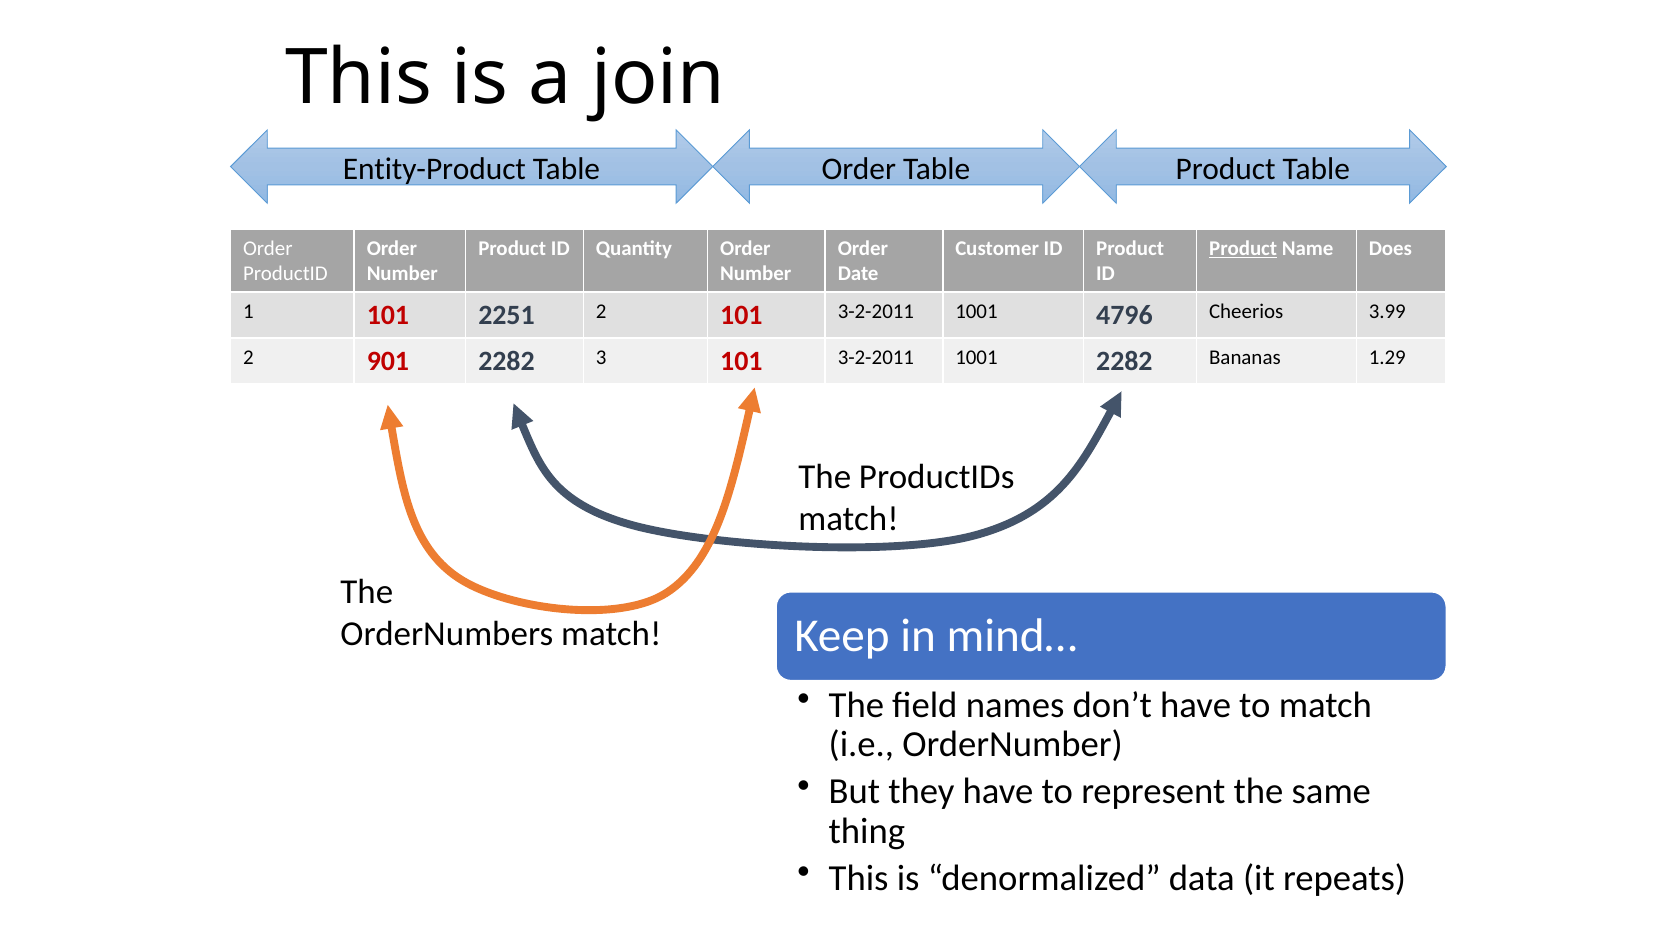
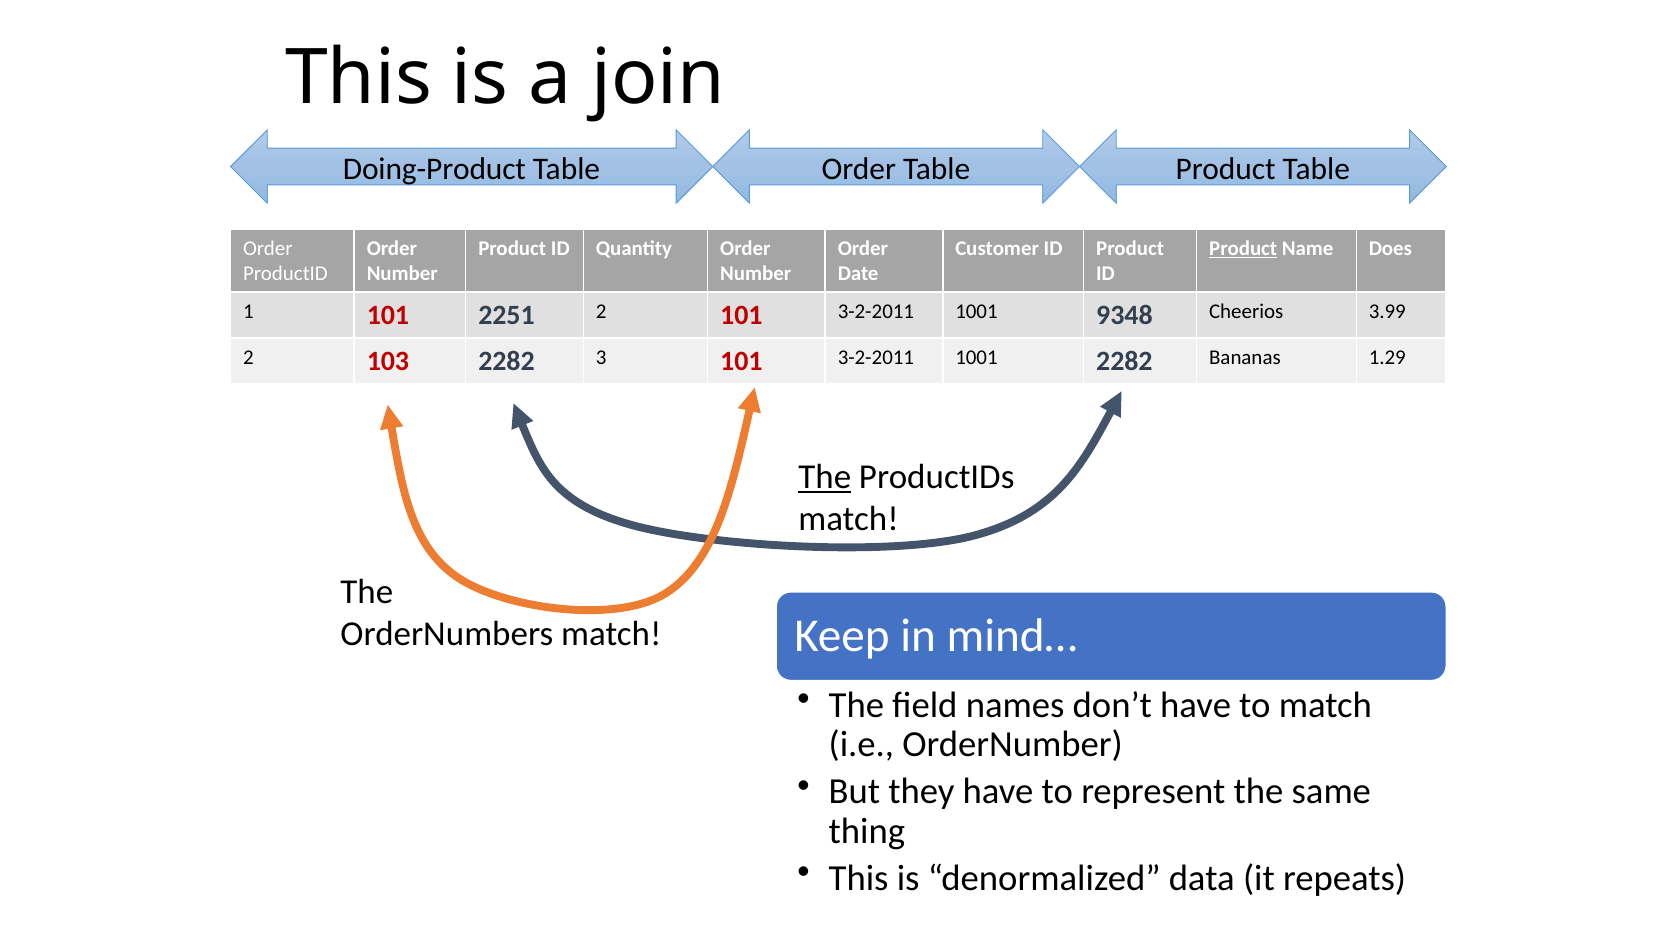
Entity-Product: Entity-Product -> Doing-Product (434, 169)
4796: 4796 -> 9348 (1124, 316)
901: 901 -> 103 (388, 362)
The underline: none -> present (825, 477)
